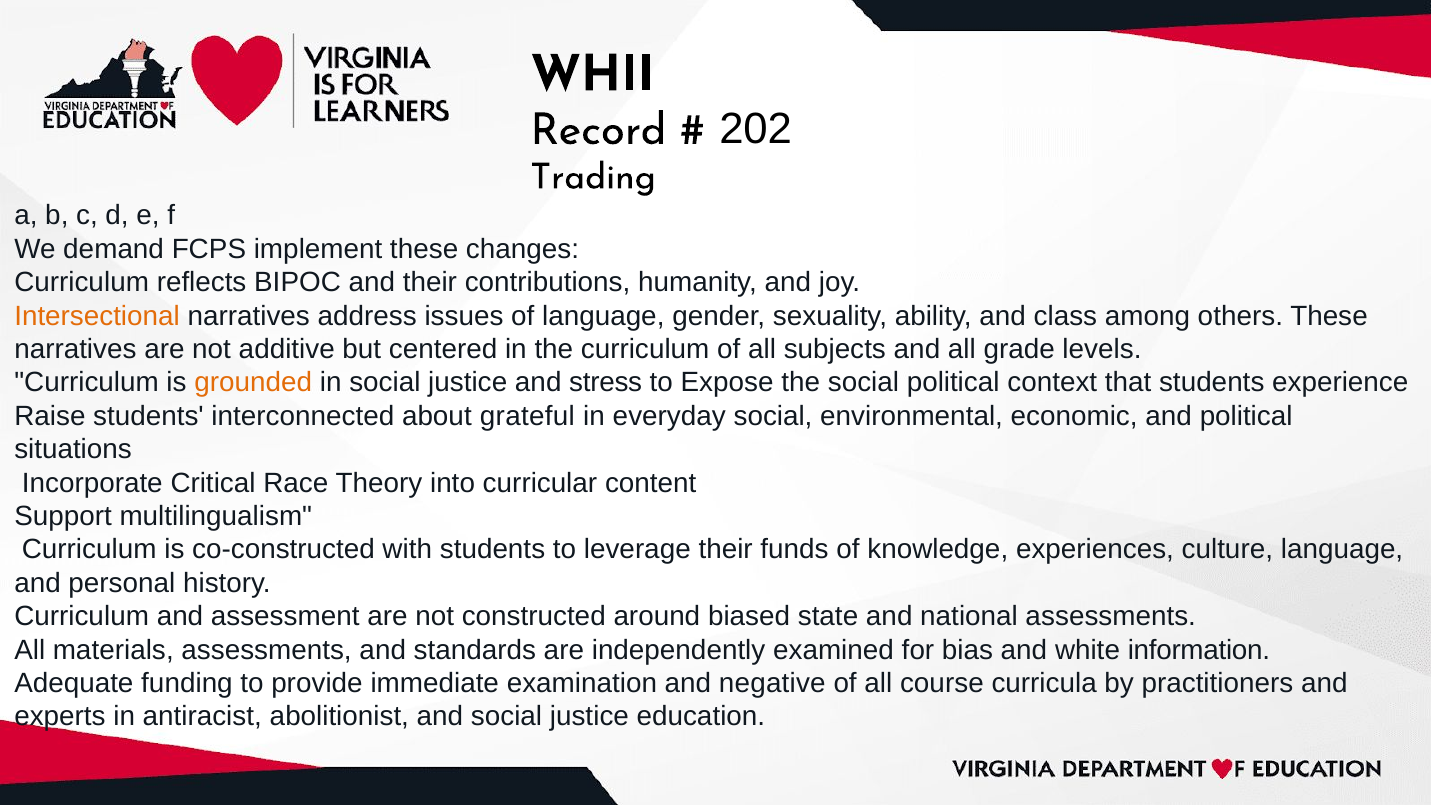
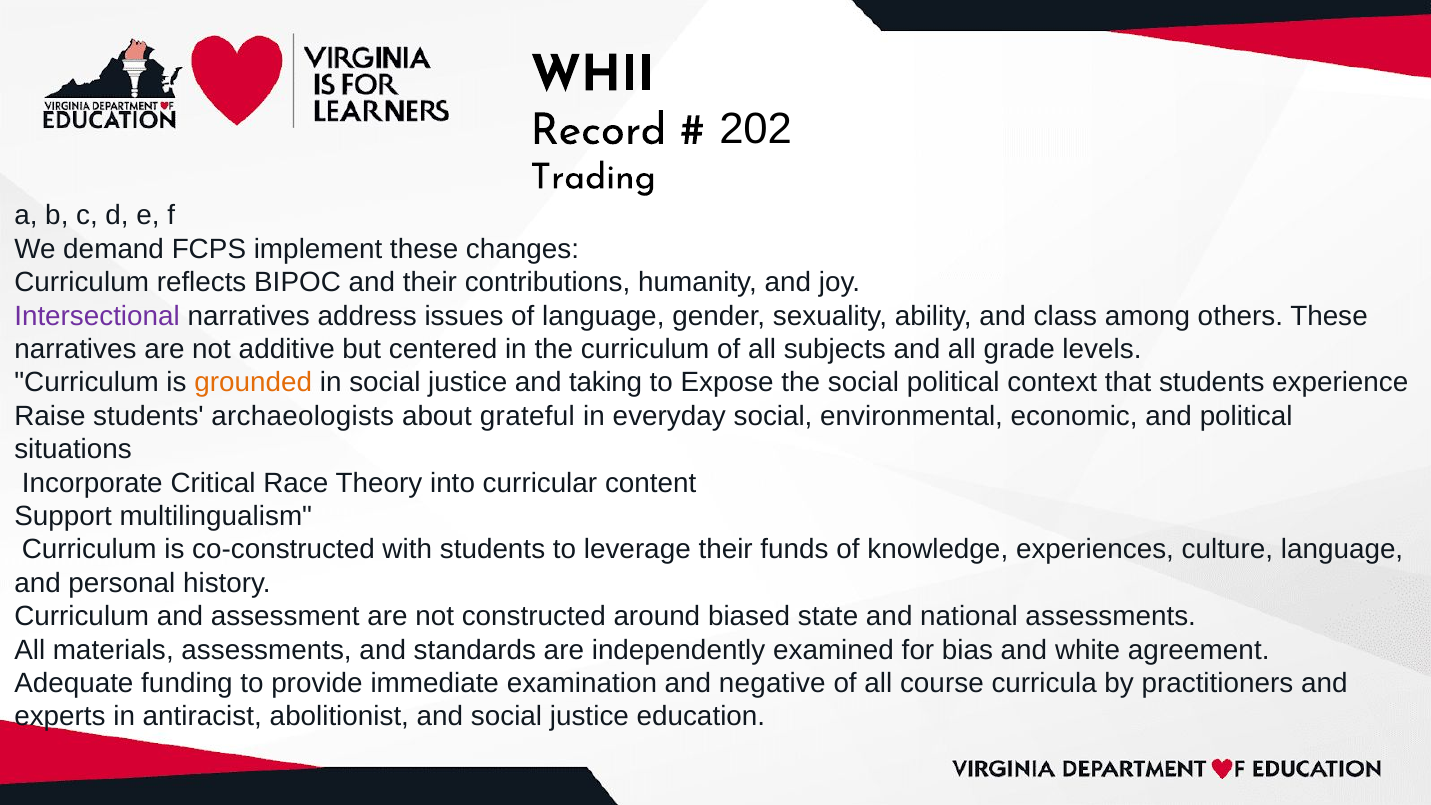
Intersectional colour: orange -> purple (97, 316)
stress: stress -> taking (606, 383)
interconnected: interconnected -> archaeologists (303, 416)
information: information -> agreement (1199, 650)
